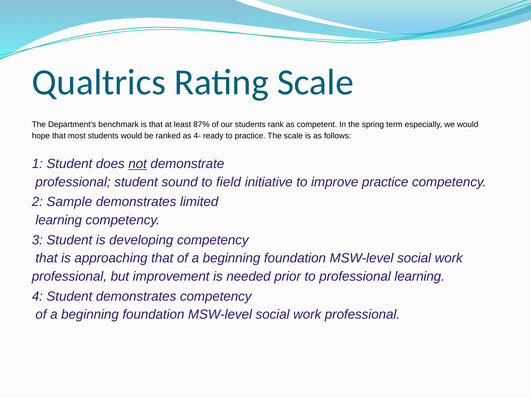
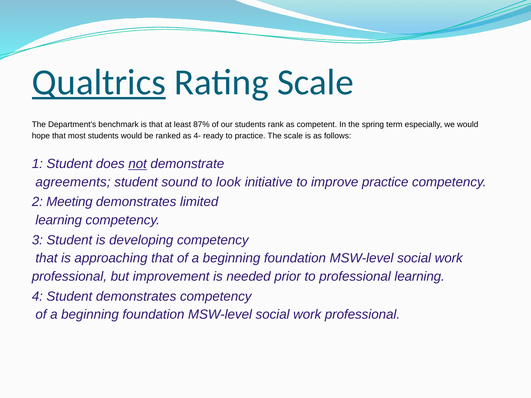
Qualtrics underline: none -> present (99, 82)
professional: professional -> agreements (73, 182)
field: field -> look (229, 182)
Sample: Sample -> Meeting (69, 202)
